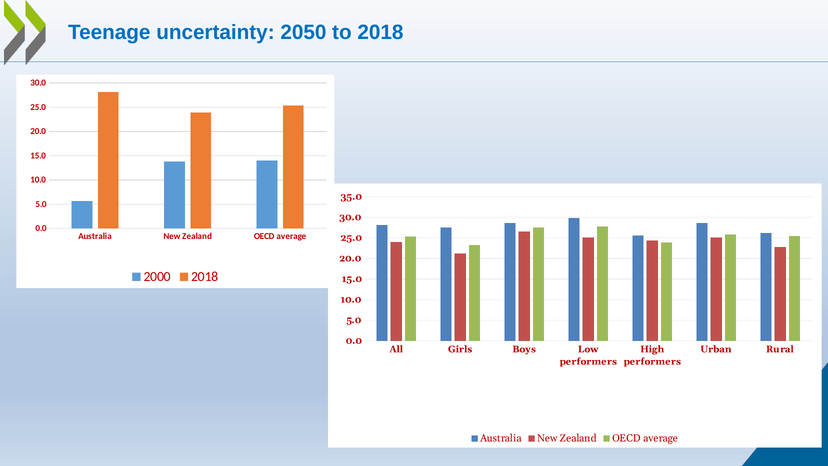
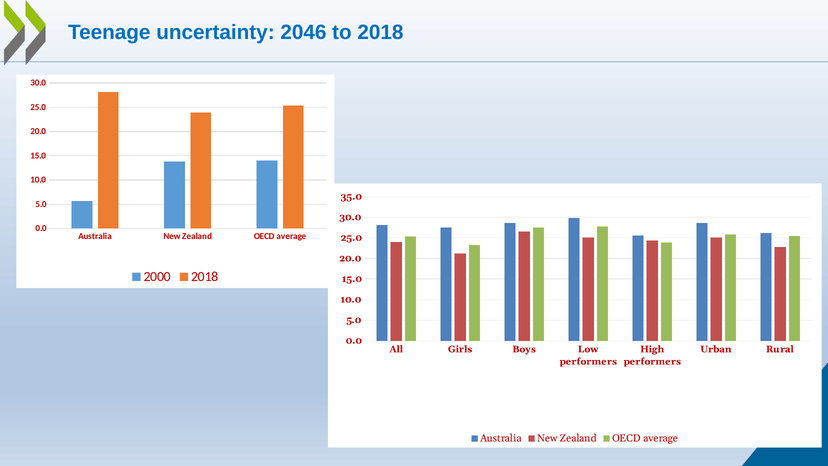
2050: 2050 -> 2046 (303, 32)
